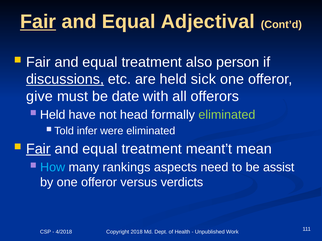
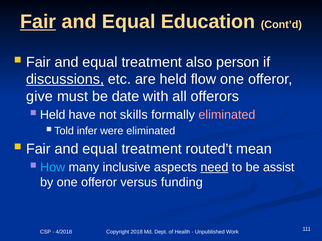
Adjectival: Adjectival -> Education (208, 22)
sick: sick -> flow (203, 79)
head: head -> skills (134, 115)
eliminated colour: light green -> pink (227, 115)
Fair underline: present -> none (38, 149)
meant’t: meant’t -> routed’t (209, 149)
rankings: rankings -> inclusive (127, 168)
need underline: none -> present (214, 168)
verdicts: verdicts -> funding (182, 183)
